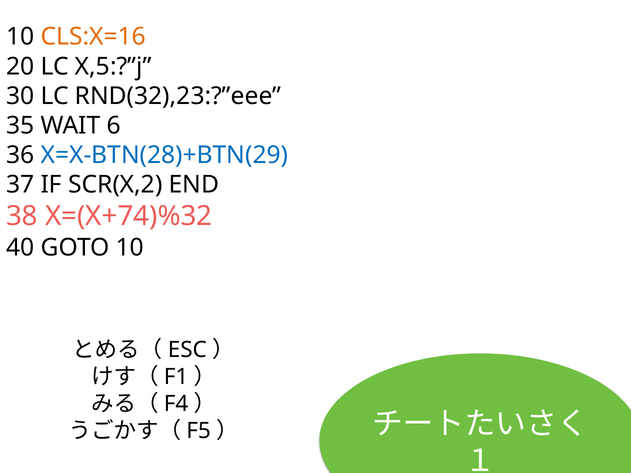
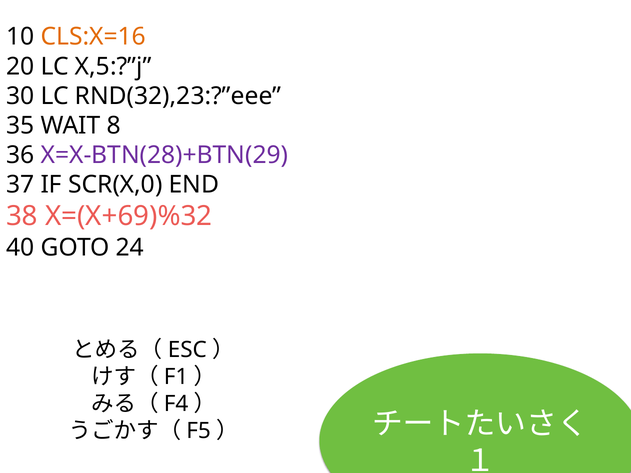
6: 6 -> 8 (114, 126)
X=X-BTN(28)+BTN(29 colour: blue -> purple (164, 155)
SCR(X,2: SCR(X,2 -> SCR(X,0 (115, 185)
X=(X+74)%32: X=(X+74)%32 -> X=(X+69)%32 (129, 216)
GOTO 10: 10 -> 24 (130, 248)
